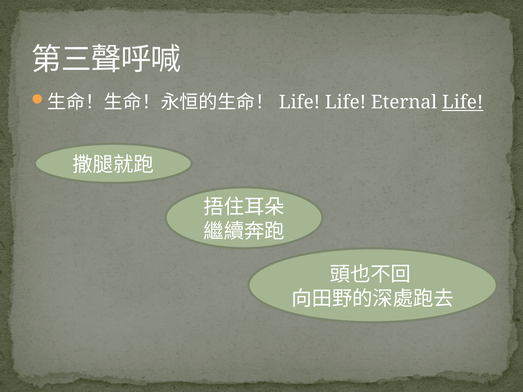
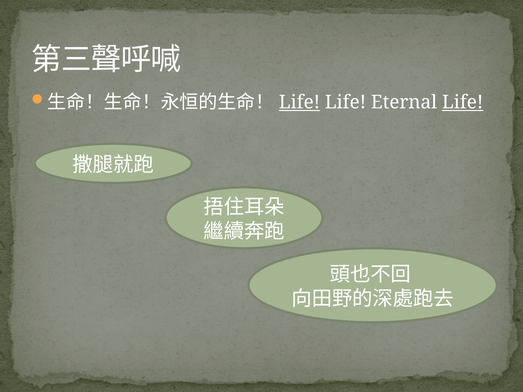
Life underline: none -> present (299, 102)
